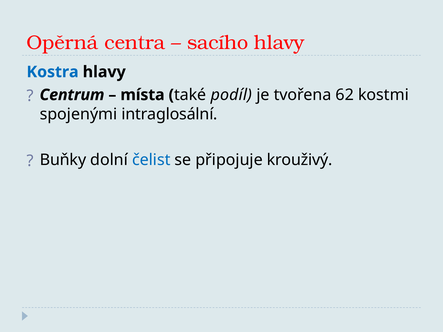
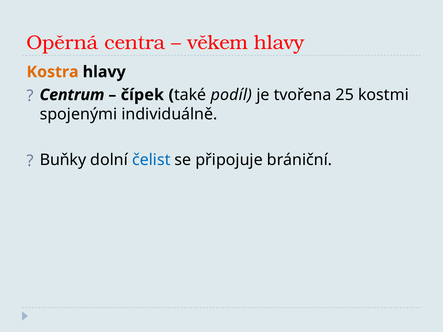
sacího: sacího -> věkem (218, 43)
Kostra colour: blue -> orange (53, 72)
místa: místa -> čípek (142, 95)
62: 62 -> 25 (345, 95)
intraglosální: intraglosální -> individuálně (169, 114)
krouživý: krouživý -> brániční (300, 160)
